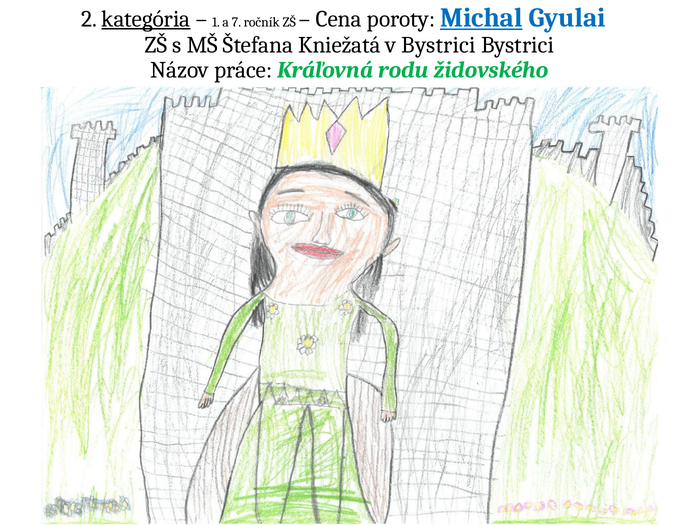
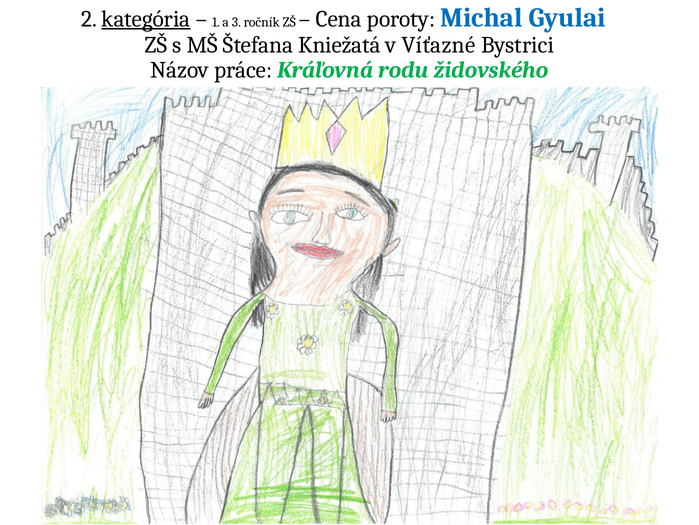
7: 7 -> 3 (236, 22)
Michal underline: present -> none (481, 18)
v Bystrici: Bystrici -> Víťazné (439, 45)
